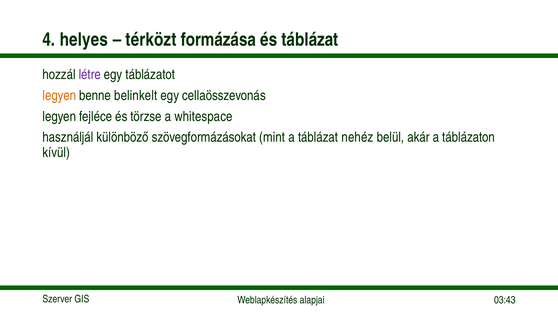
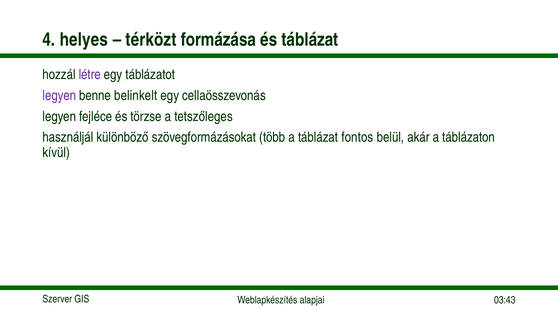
legyen colour: orange -> purple (59, 96)
whitespace: whitespace -> tetszőleges (204, 116)
mint: mint -> több (272, 137)
nehéz: nehéz -> fontos (357, 137)
